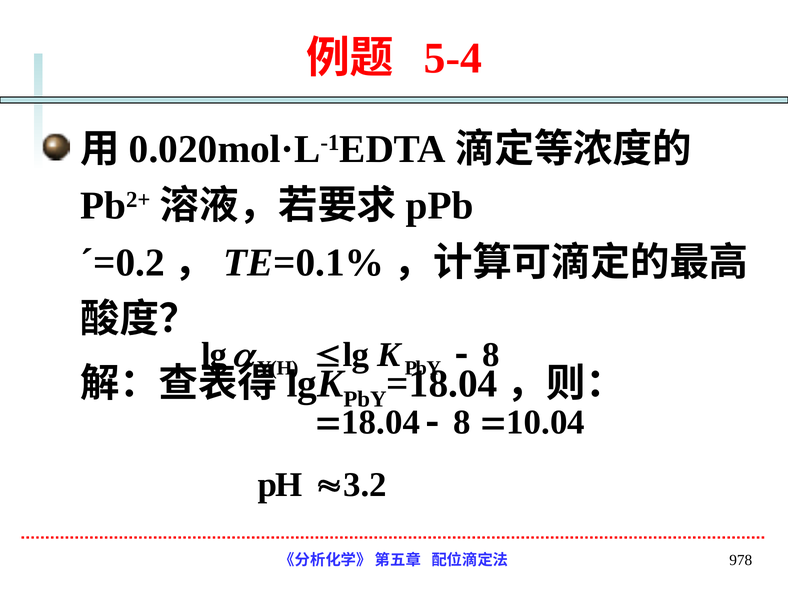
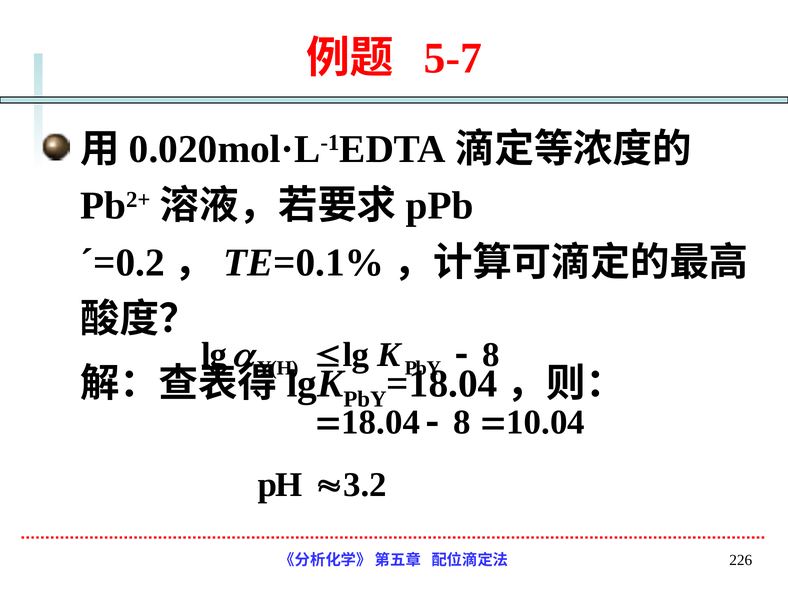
5-4: 5-4 -> 5-7 (453, 58)
978: 978 -> 226 (741, 560)
